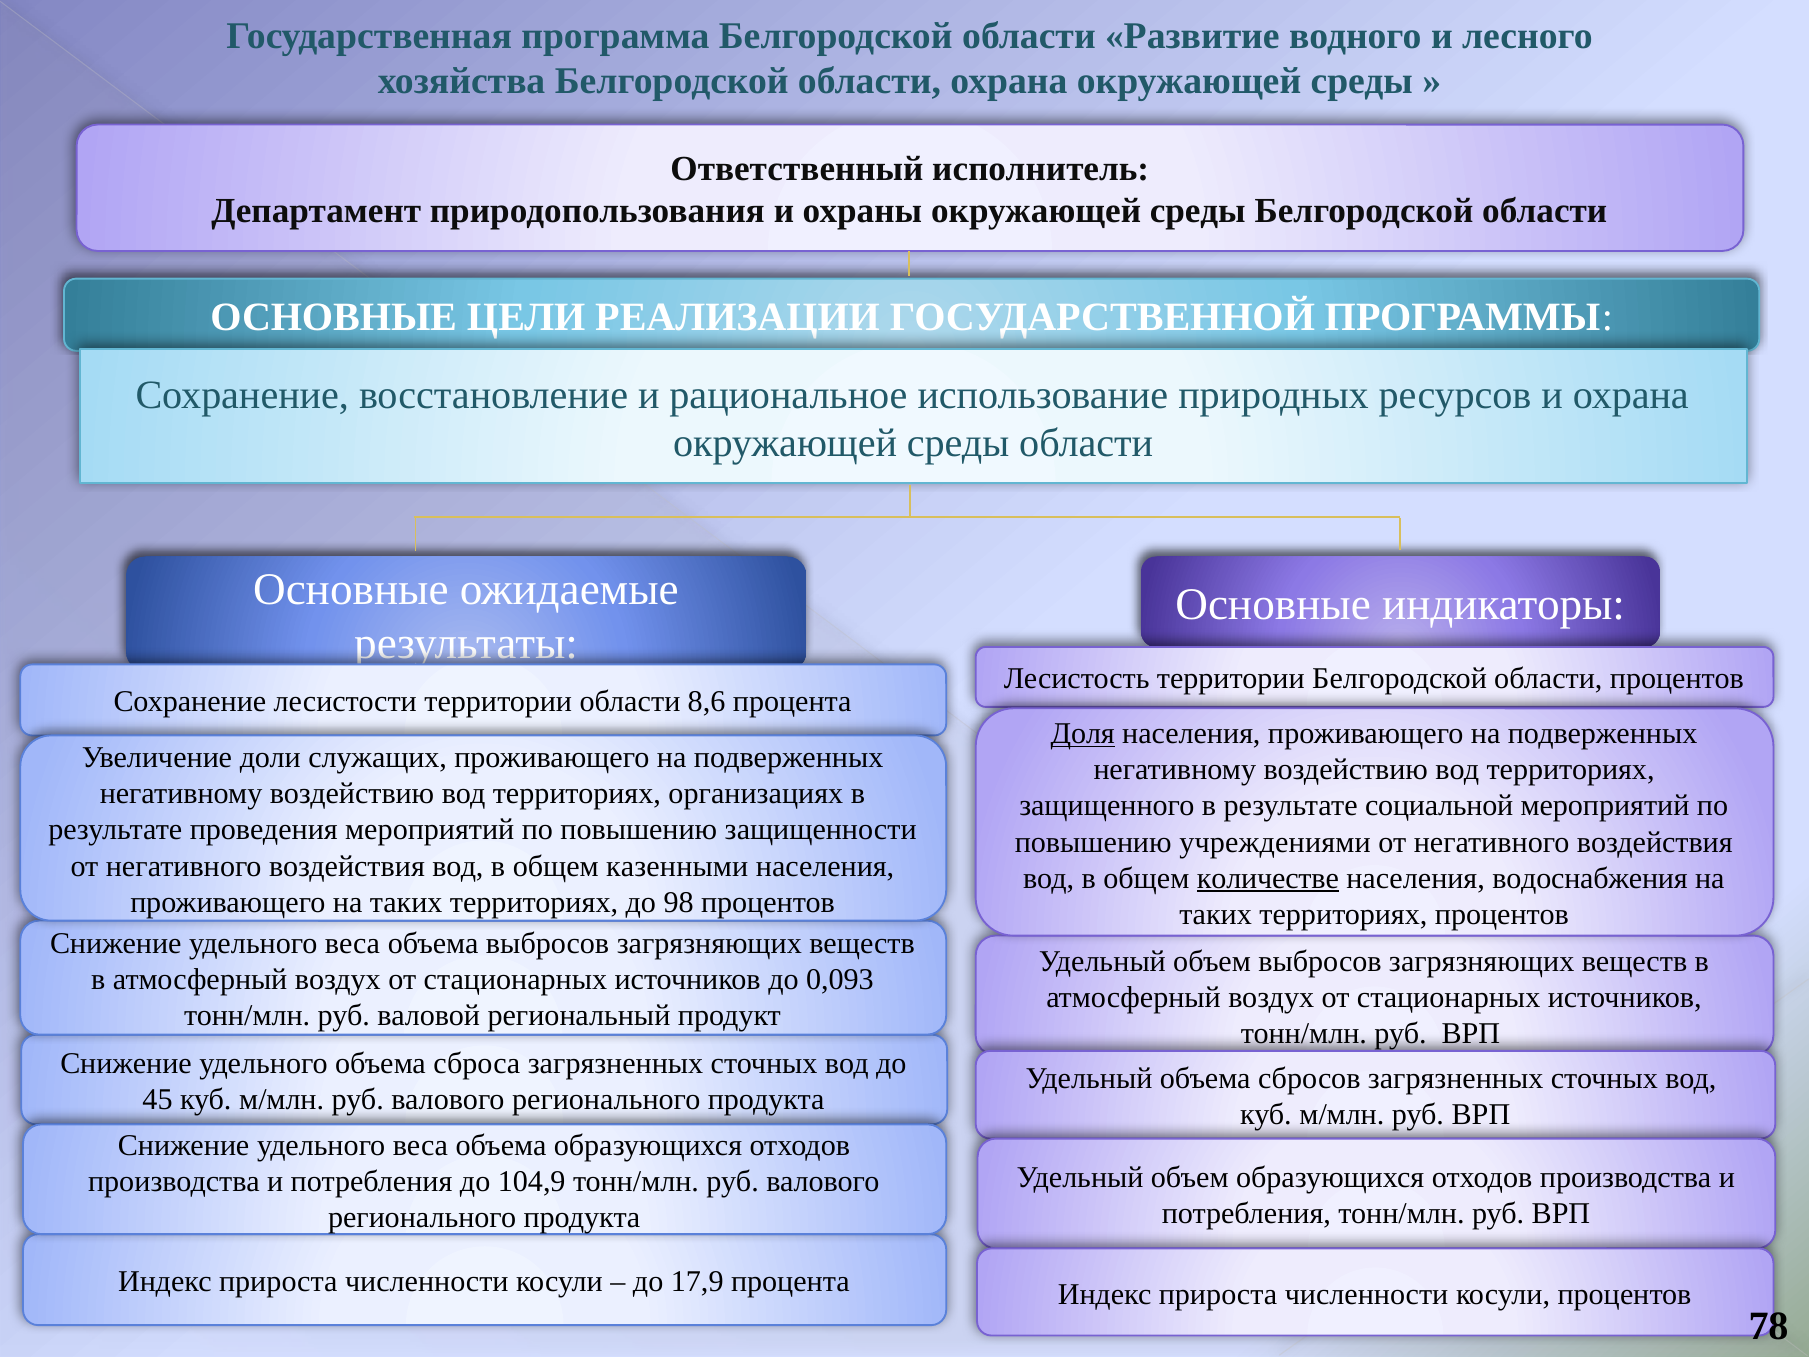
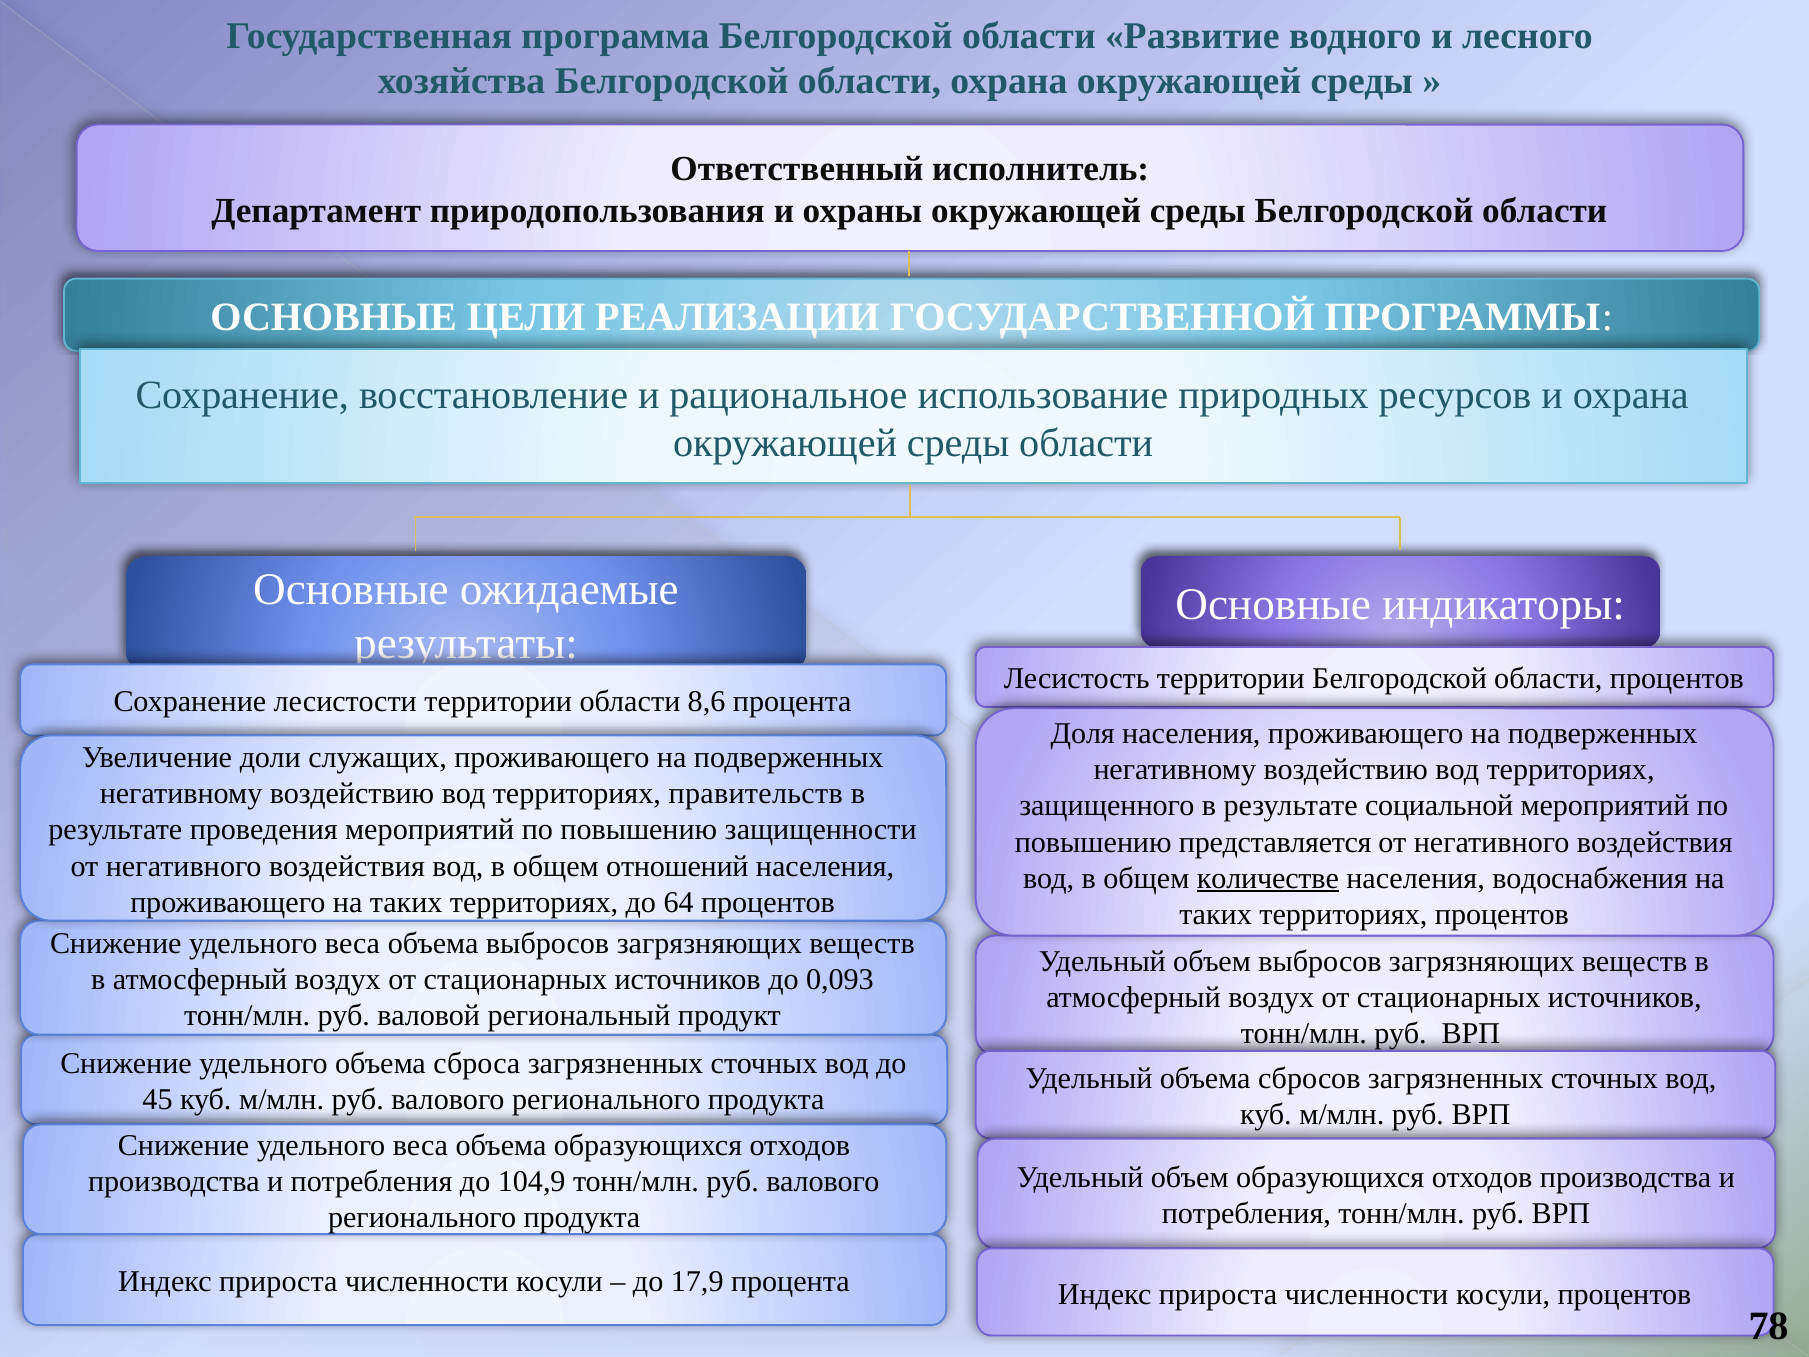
Доля underline: present -> none (1083, 733)
организациях: организациях -> правительств (756, 794)
учреждениями: учреждениями -> представляется (1275, 842)
казенными: казенными -> отношений (677, 866)
98: 98 -> 64 (679, 902)
